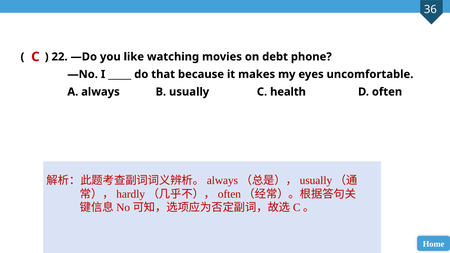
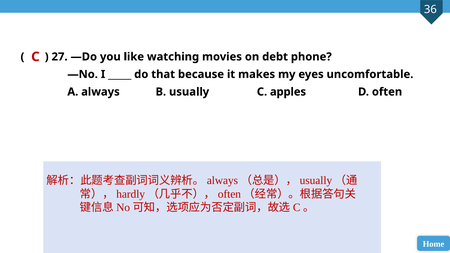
22: 22 -> 27 (60, 57)
health: health -> apples (288, 92)
